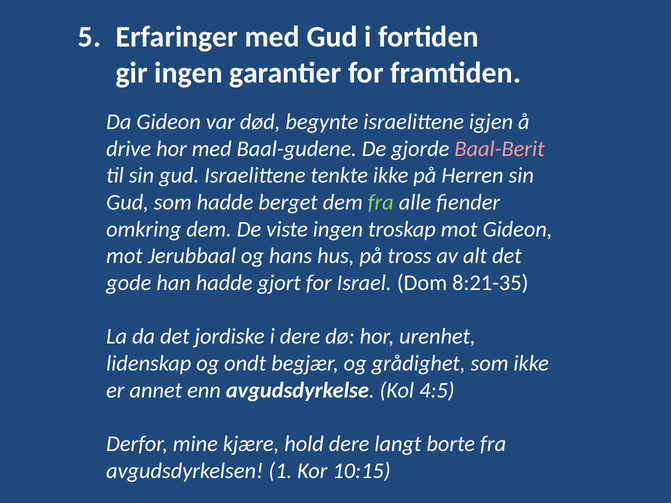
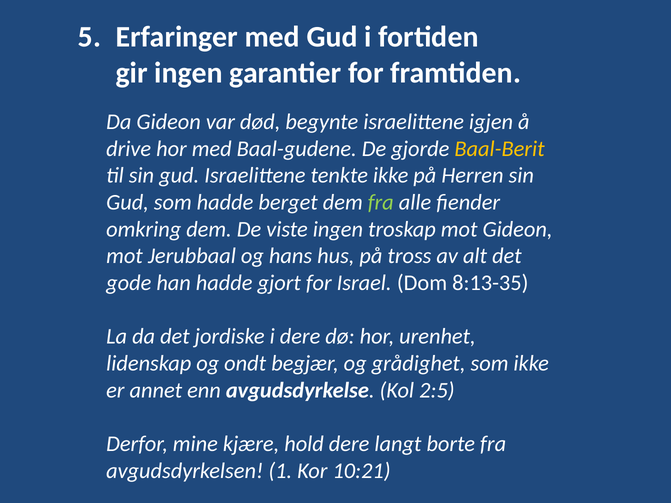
Baal-Berit colour: pink -> yellow (499, 149)
8:21-35: 8:21-35 -> 8:13-35 (490, 283)
4:5: 4:5 -> 2:5 (437, 390)
10:15: 10:15 -> 10:21 (362, 471)
